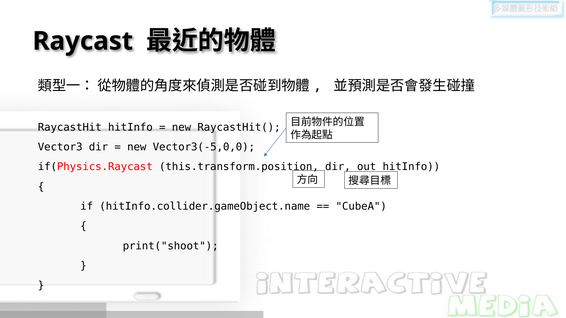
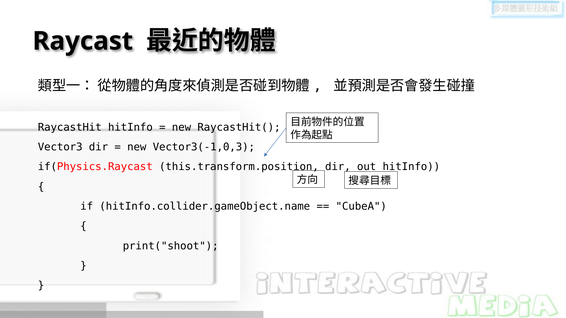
Vector3(-5,0,0: Vector3(-5,0,0 -> Vector3(-1,0,3 (204, 147)
